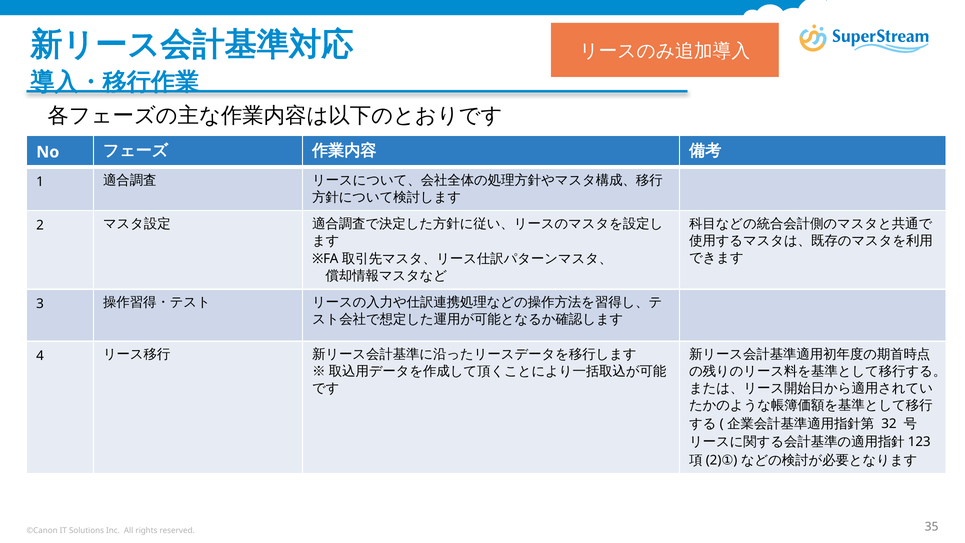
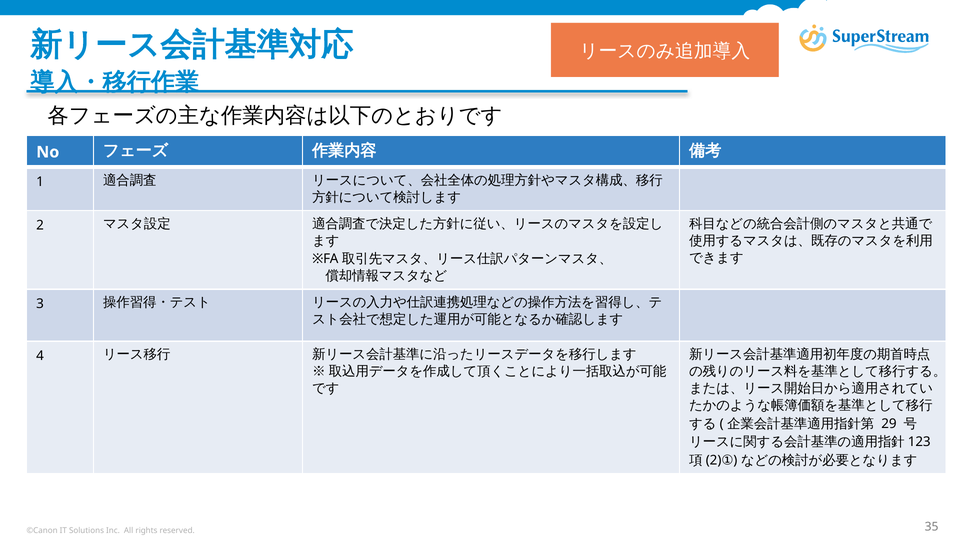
32: 32 -> 29 (889, 423)
